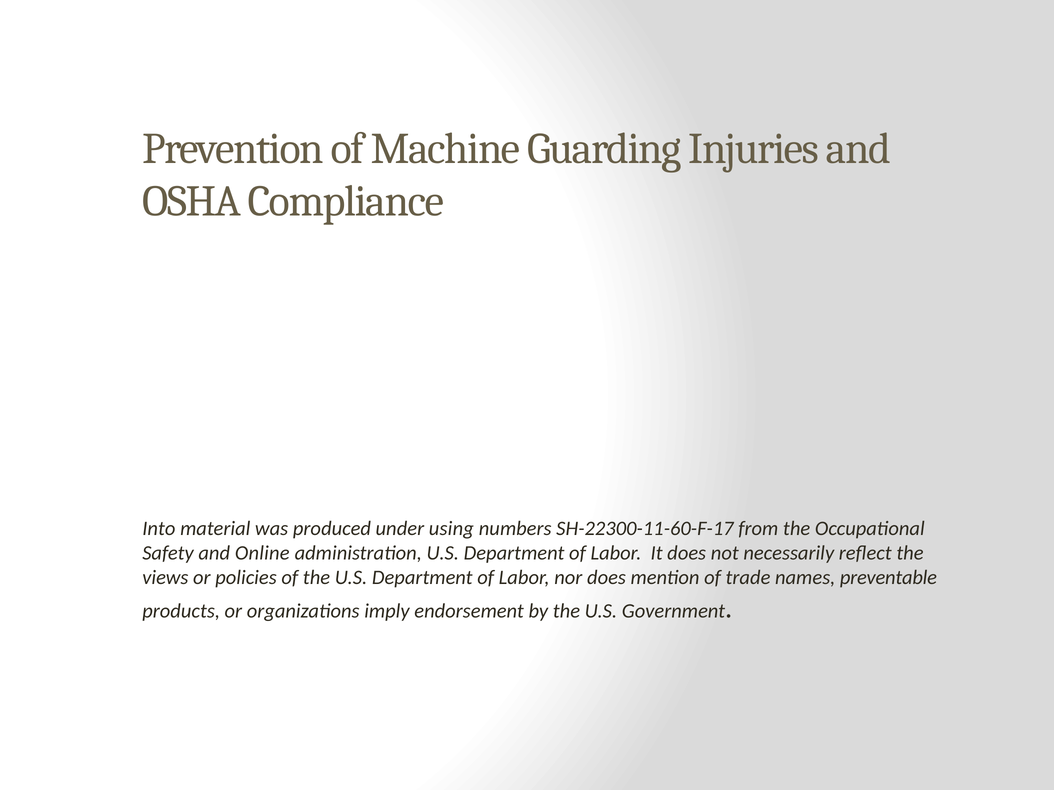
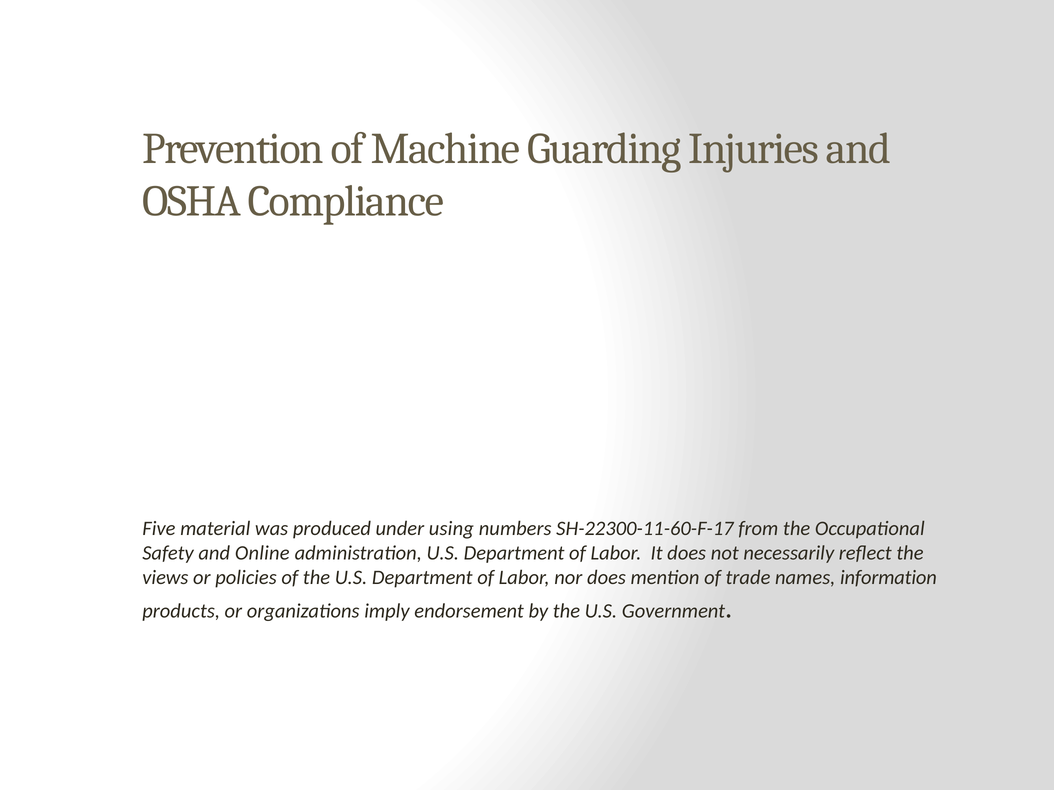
Into: Into -> Five (159, 529)
preventable: preventable -> information (888, 578)
